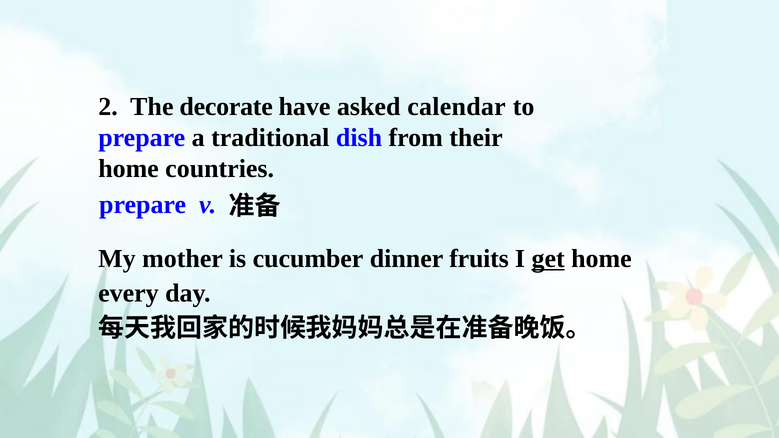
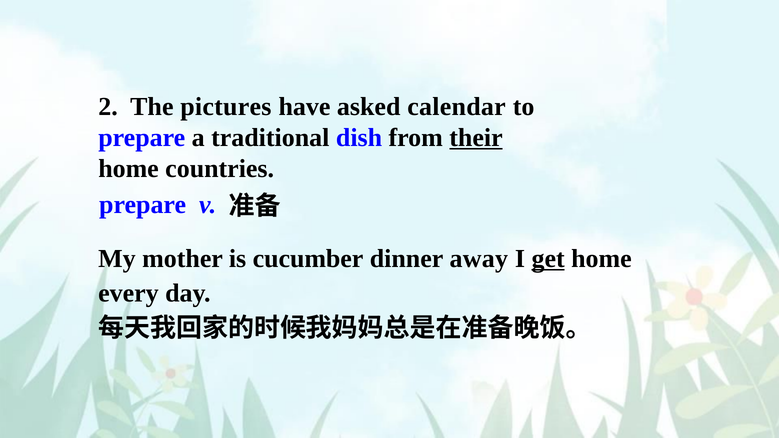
decorate: decorate -> pictures (226, 107)
their underline: none -> present (476, 138)
fruits: fruits -> away (479, 259)
